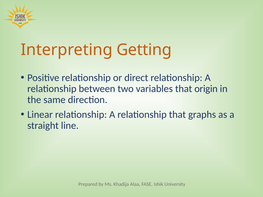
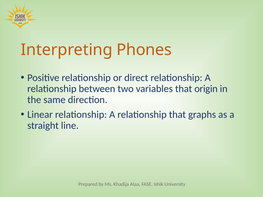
Getting: Getting -> Phones (144, 50)
